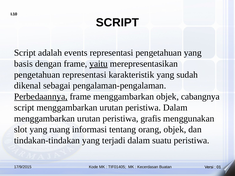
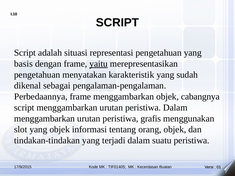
events: events -> situasi (76, 53)
pengetahuan representasi: representasi -> menyatakan (84, 75)
Perbedaannya underline: present -> none (41, 97)
yang ruang: ruang -> objek (60, 130)
